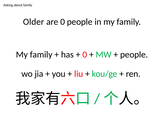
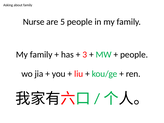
Older: Older -> Nurse (34, 22)
are 0: 0 -> 5 (63, 22)
0: 0 -> 3 (85, 55)
